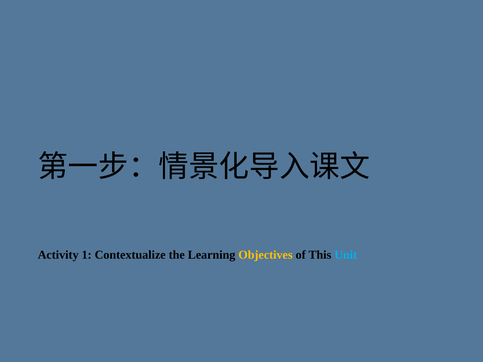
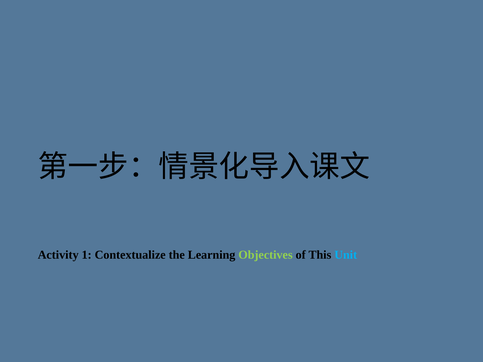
Objectives colour: yellow -> light green (266, 255)
